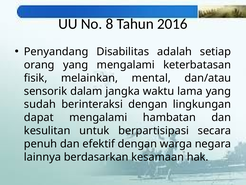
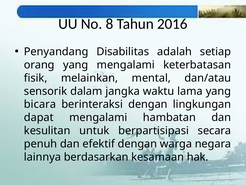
sudah: sudah -> bicara (40, 104)
